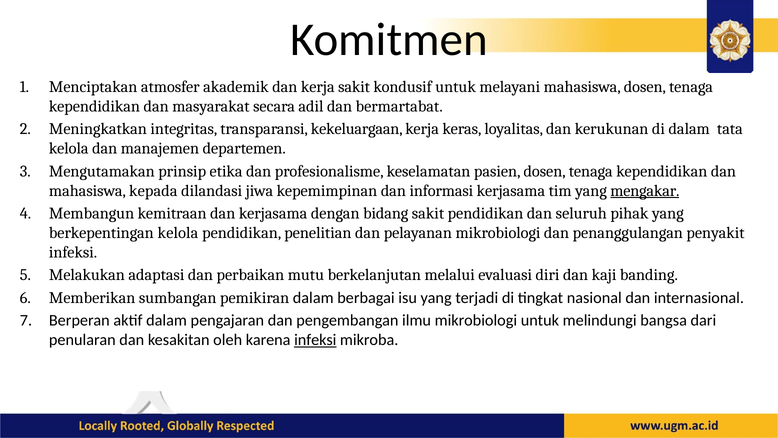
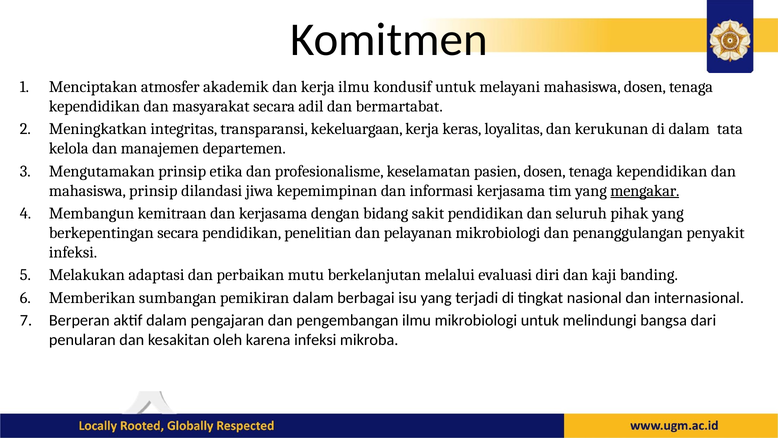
kerja sakit: sakit -> ilmu (354, 87)
mahasiswa kepada: kepada -> prinsip (153, 190)
berkepentingan kelola: kelola -> secara (178, 233)
infeksi underline: present -> none (315, 340)
